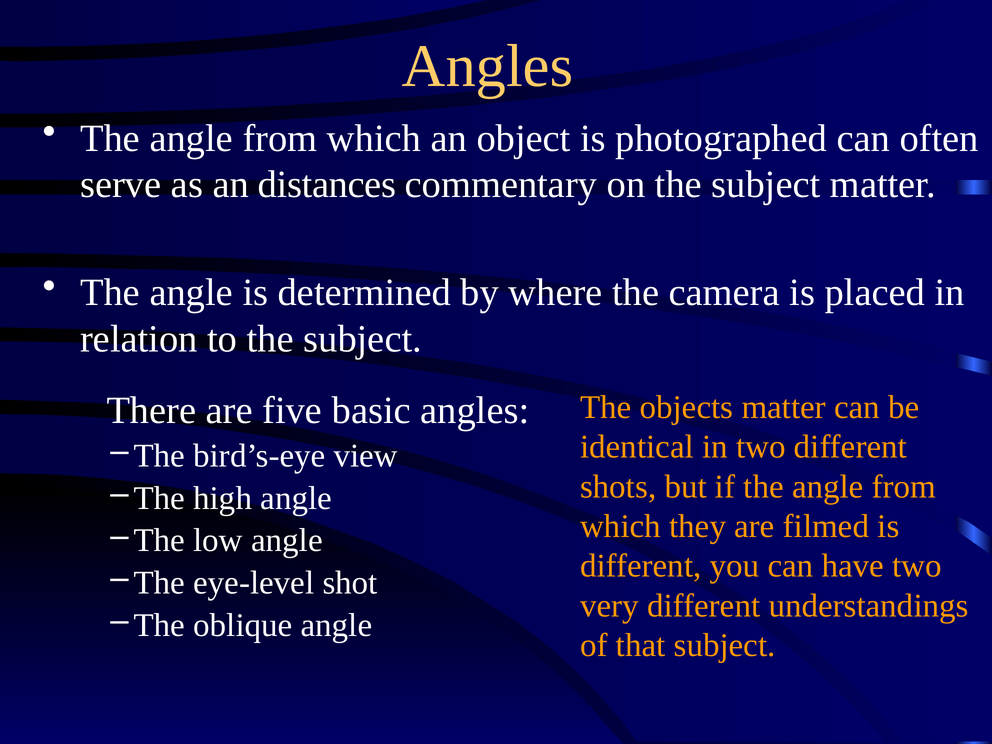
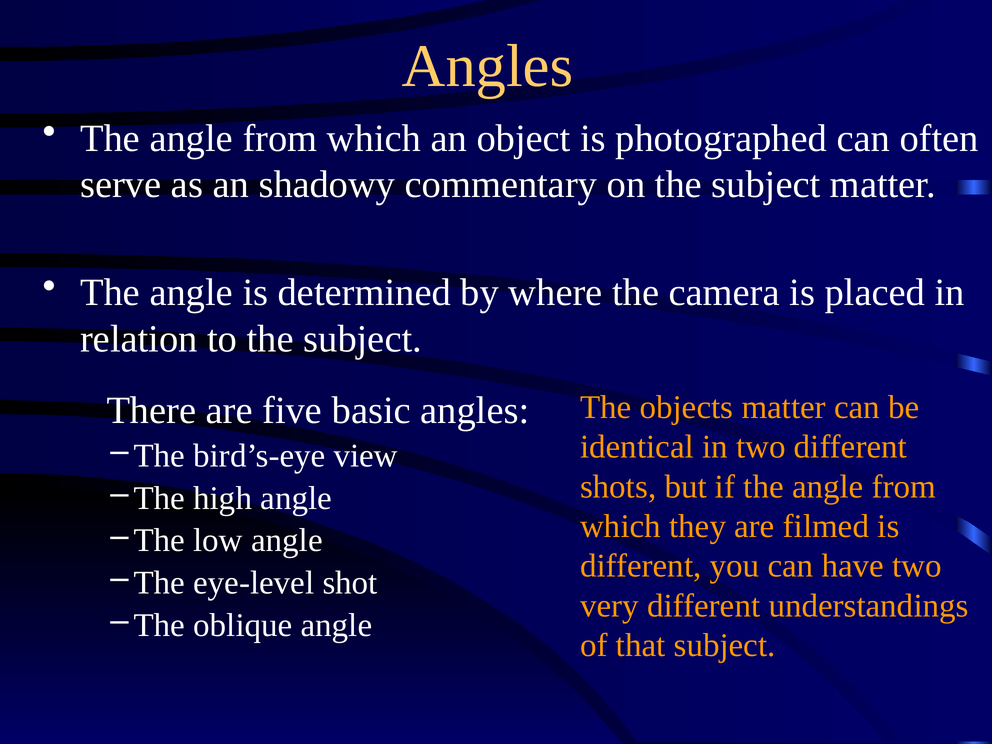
distances: distances -> shadowy (327, 185)
